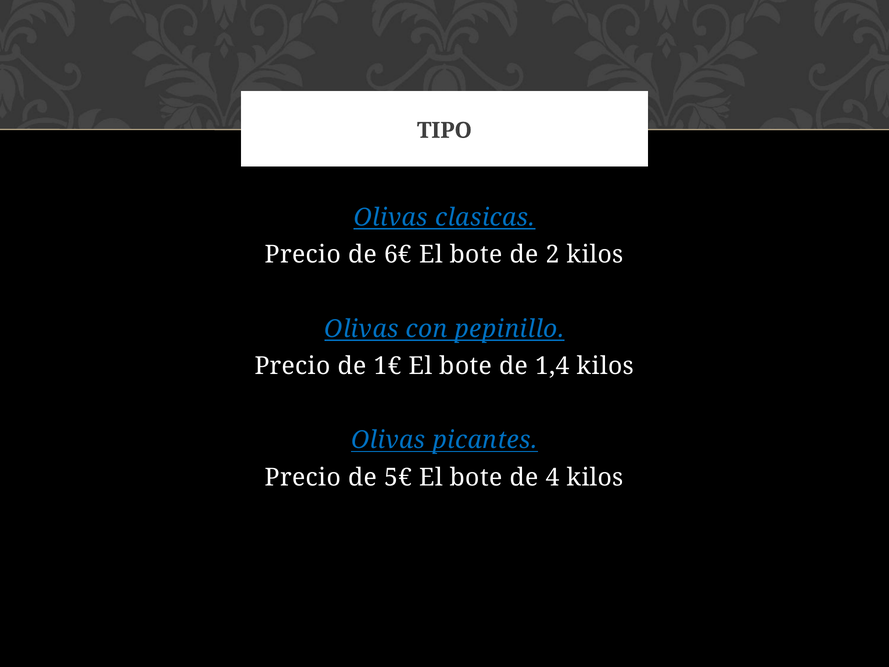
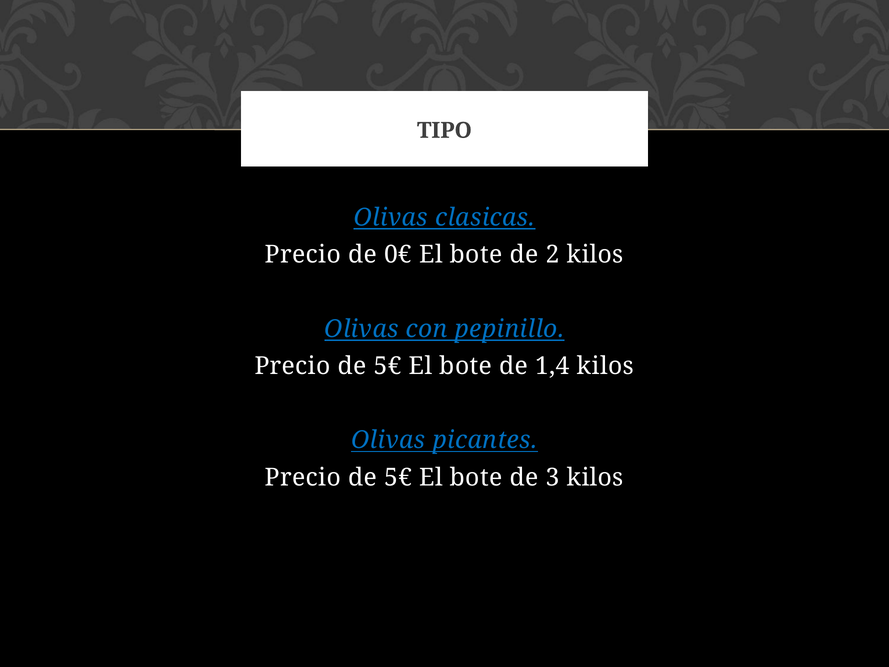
6€: 6€ -> 0€ (398, 255)
1€: 1€ -> 5€ (388, 366)
4: 4 -> 3 (552, 477)
